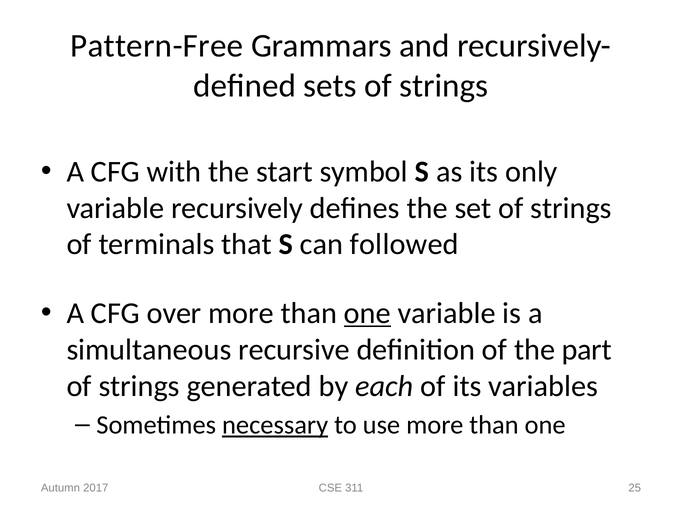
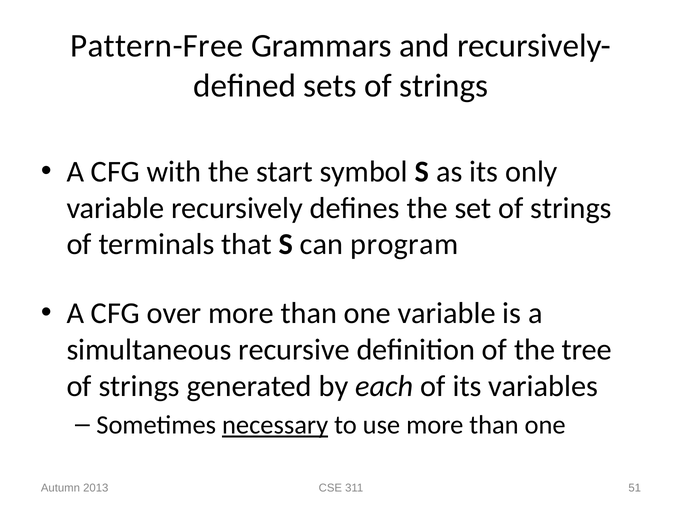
followed: followed -> program (404, 245)
one underline: present -> none (367, 314)
part: part -> tree (587, 350)
2017: 2017 -> 2013 (96, 488)
25: 25 -> 51 (635, 488)
